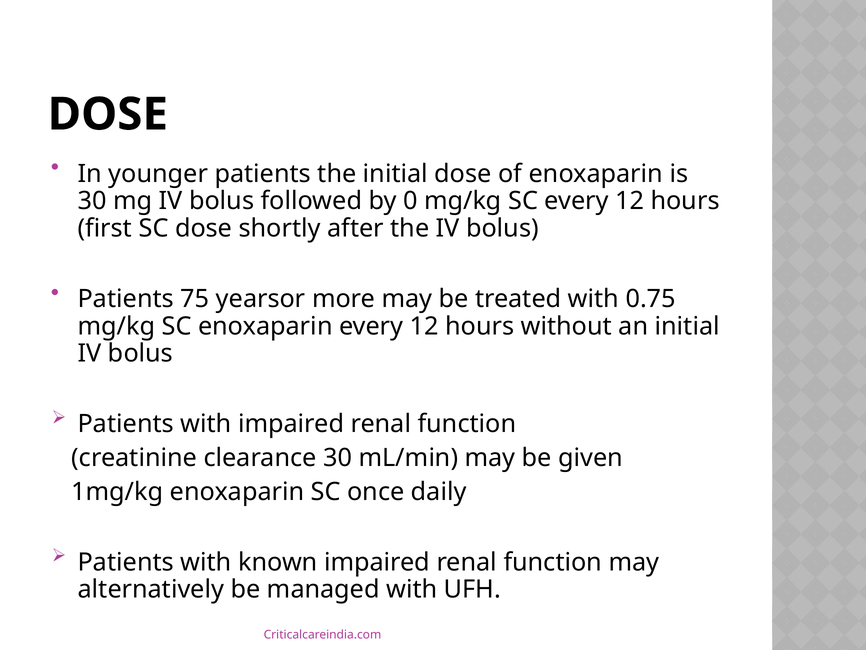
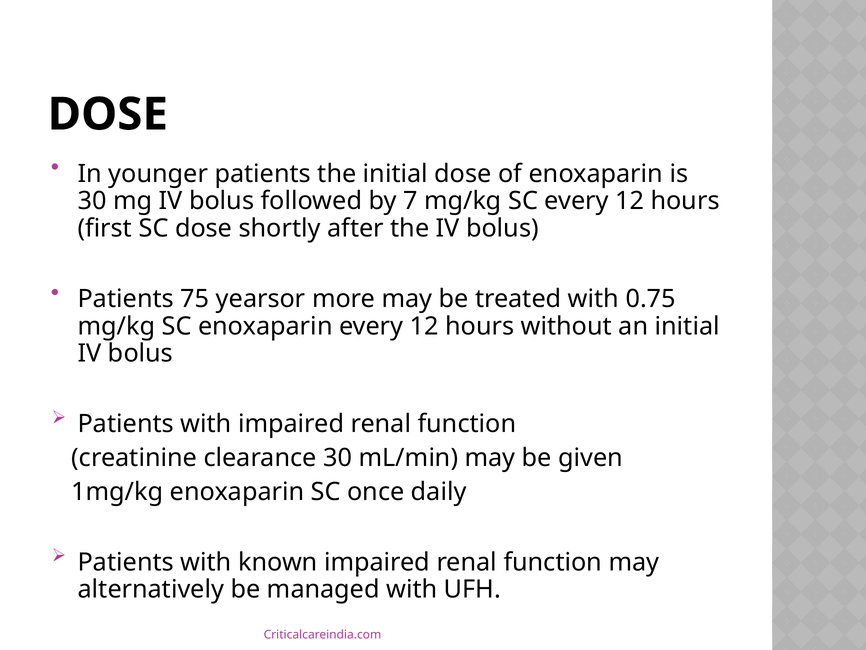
0: 0 -> 7 (410, 201)
